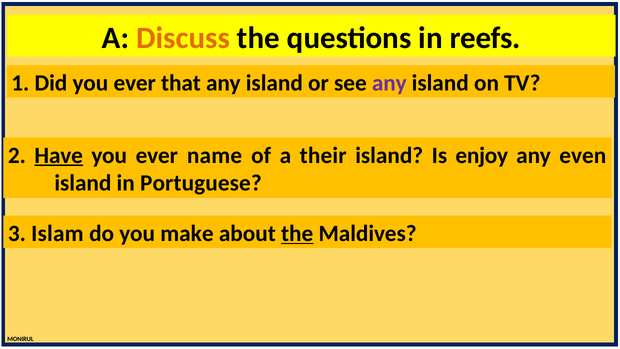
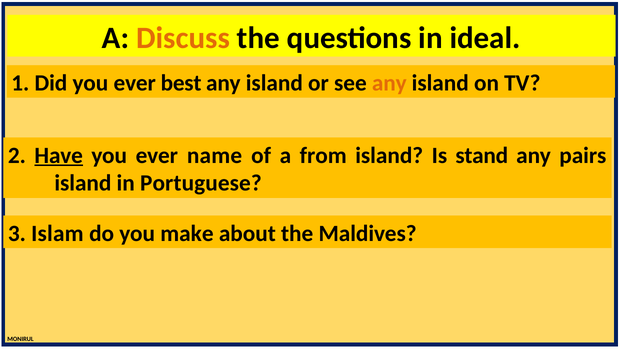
reefs: reefs -> ideal (485, 38)
that: that -> best (181, 83)
any colour: purple -> orange (389, 83)
their: their -> from (323, 155)
enjoy: enjoy -> stand (482, 155)
even: even -> pairs (583, 155)
the underline: present -> none (297, 233)
